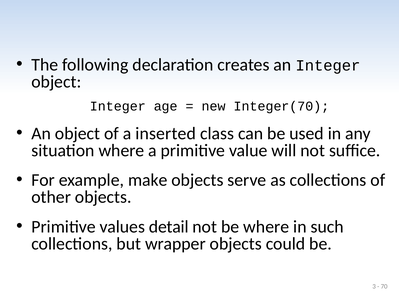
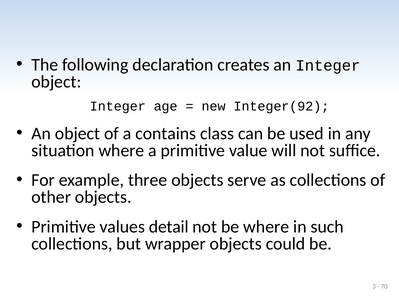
Integer(70: Integer(70 -> Integer(92 (281, 106)
inserted: inserted -> contains (166, 133)
make: make -> three (148, 180)
